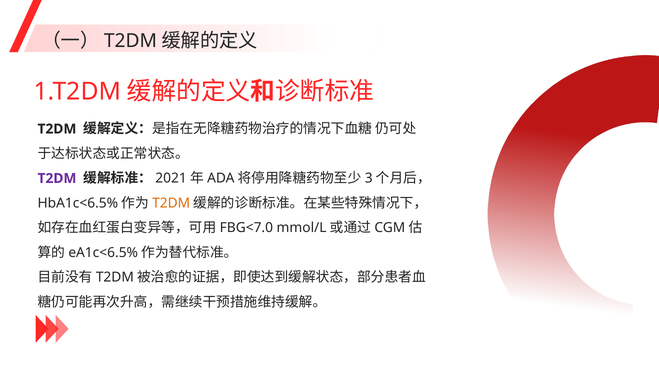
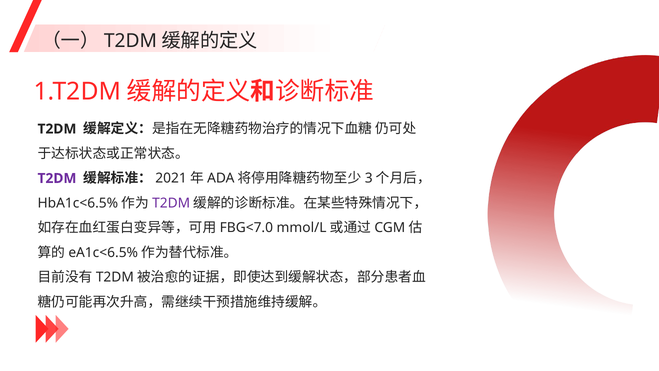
T2DM colour: orange -> purple (171, 203)
